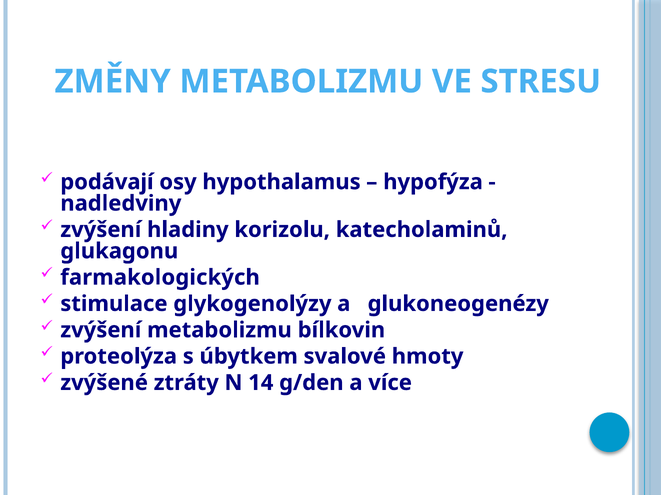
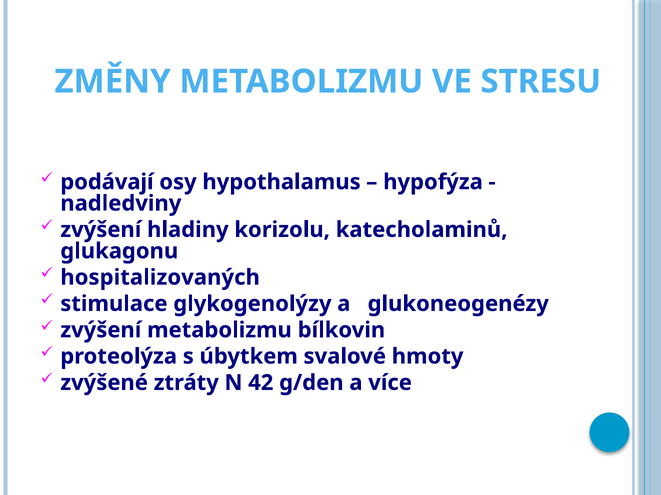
farmakologických: farmakologických -> hospitalizovaných (160, 278)
14: 14 -> 42 (261, 383)
